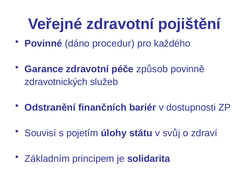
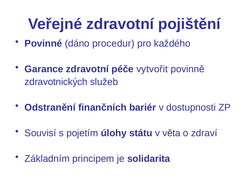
způsob: způsob -> vytvořit (152, 69)
svůj: svůj -> věta (172, 133)
